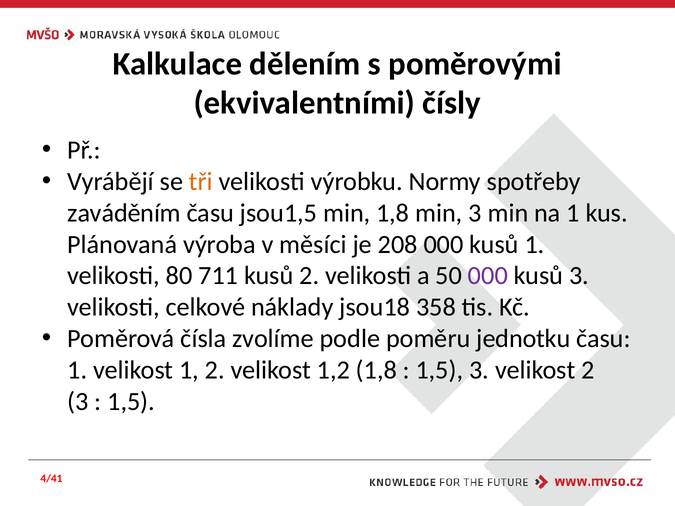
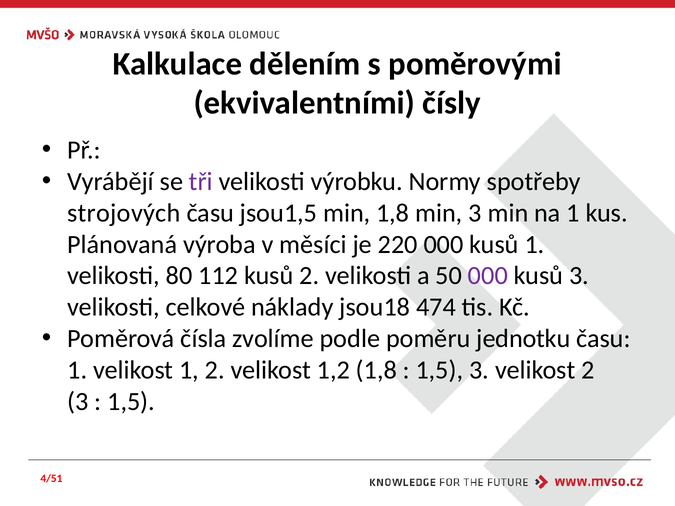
tři colour: orange -> purple (201, 182)
zaváděním: zaváděním -> strojových (124, 213)
208: 208 -> 220 (398, 244)
711: 711 -> 112 (218, 276)
358: 358 -> 474 (436, 307)
4/41: 4/41 -> 4/51 (51, 479)
